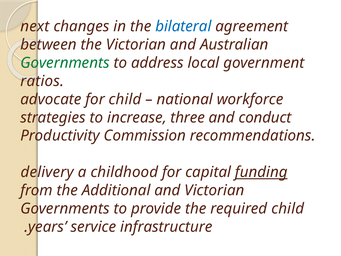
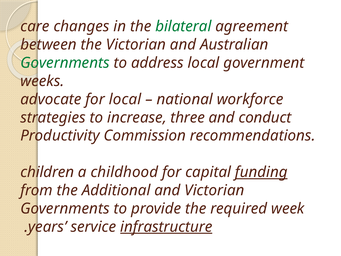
next: next -> care (35, 26)
bilateral colour: blue -> green (183, 26)
ratios: ratios -> weeks (42, 81)
for child: child -> local (125, 99)
delivery: delivery -> children (47, 172)
required child: child -> week (288, 208)
infrastructure underline: none -> present (166, 227)
